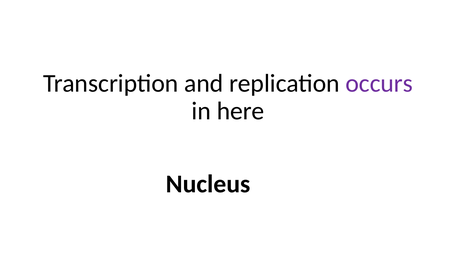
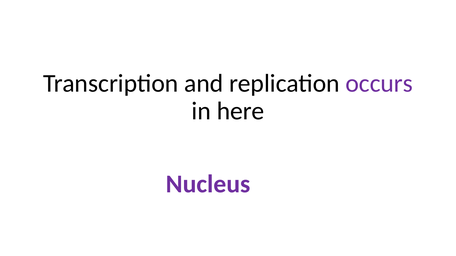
Nucleus colour: black -> purple (208, 184)
